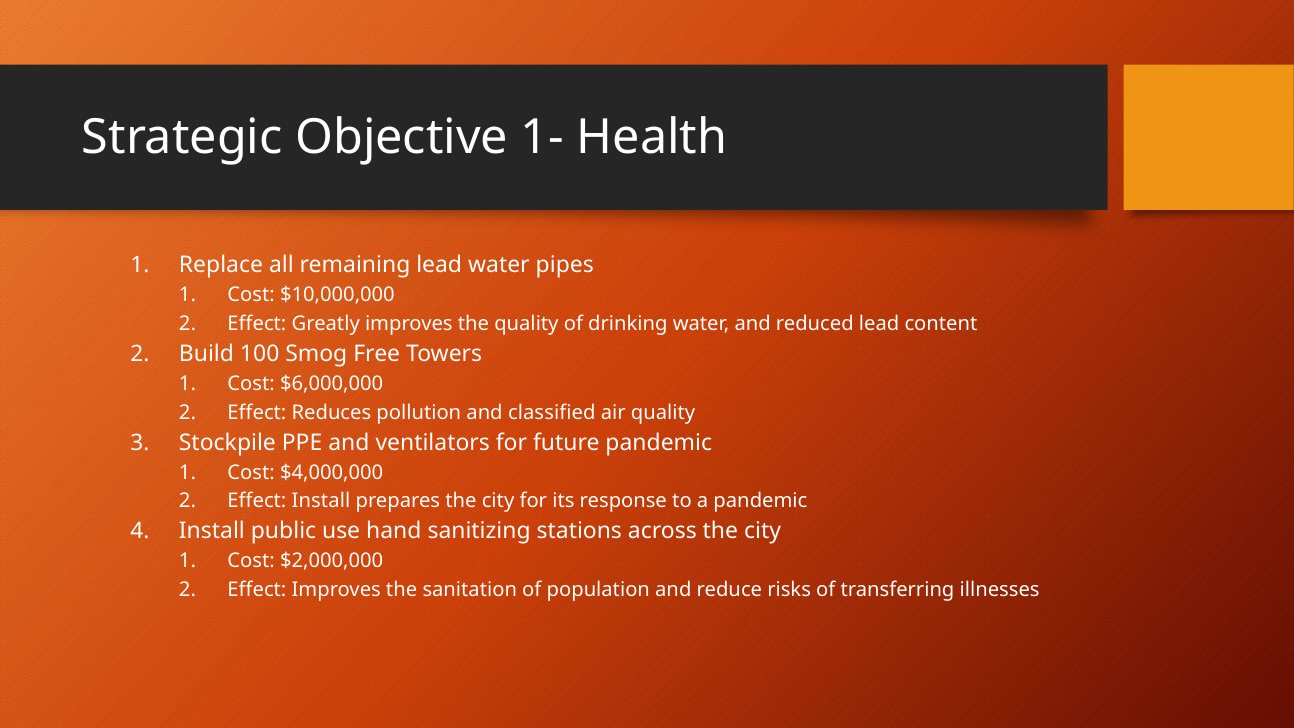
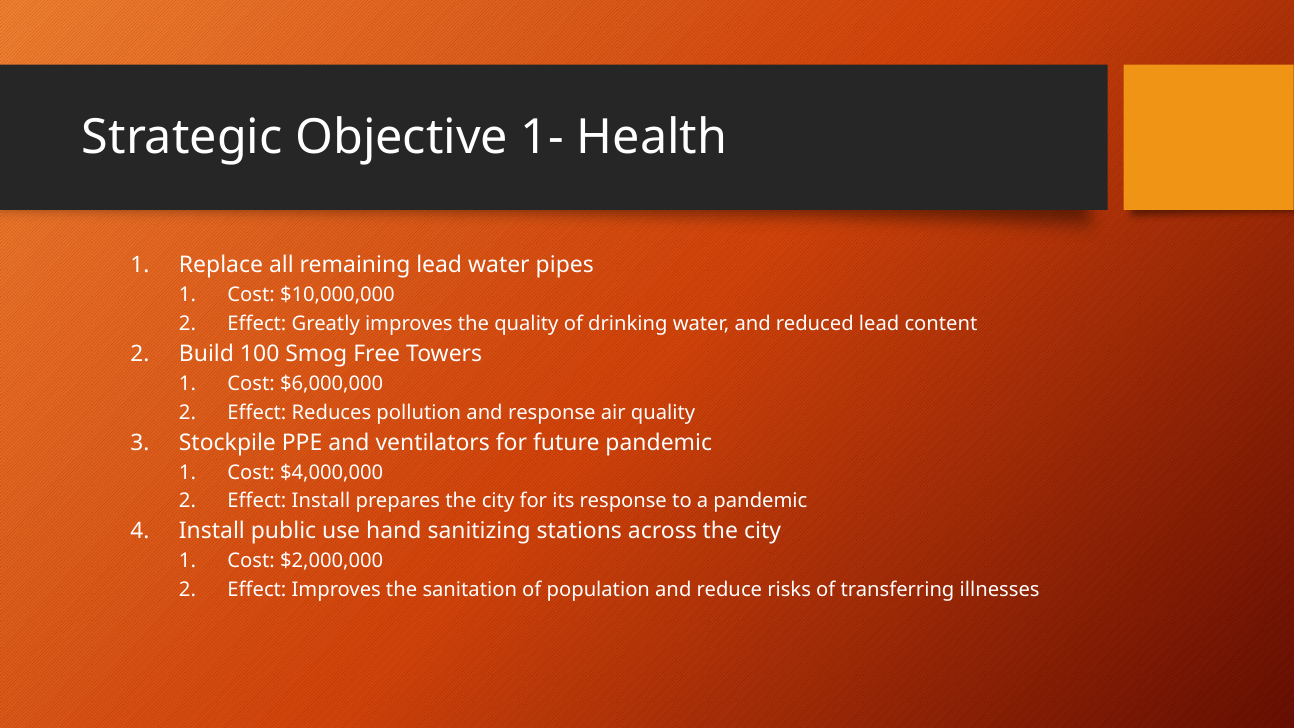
and classified: classified -> response (552, 412)
